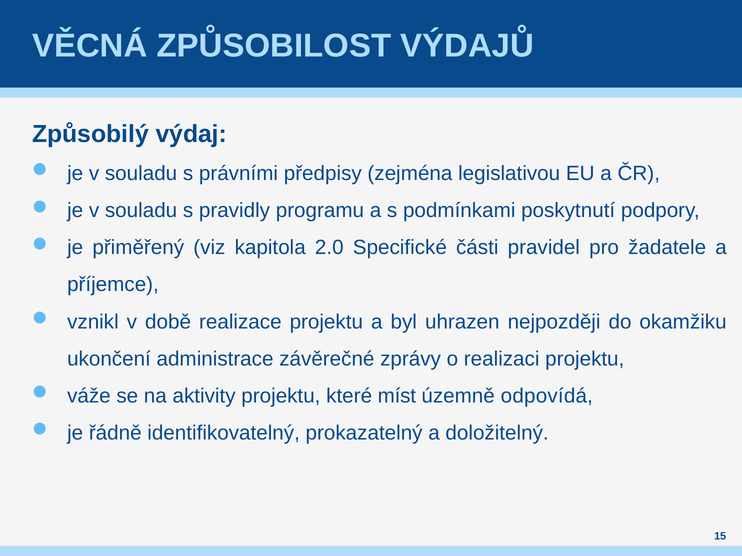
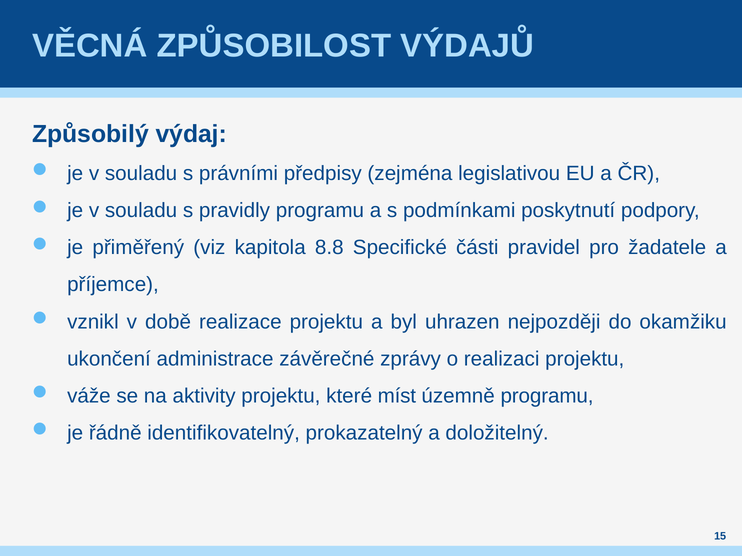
2.0: 2.0 -> 8.8 (329, 248)
územně odpovídá: odpovídá -> programu (547, 396)
